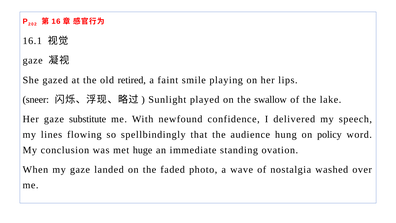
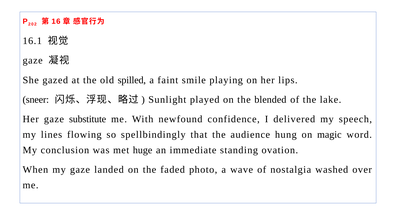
retired: retired -> spilled (132, 80)
swallow: swallow -> blended (270, 99)
policy: policy -> magic (329, 134)
